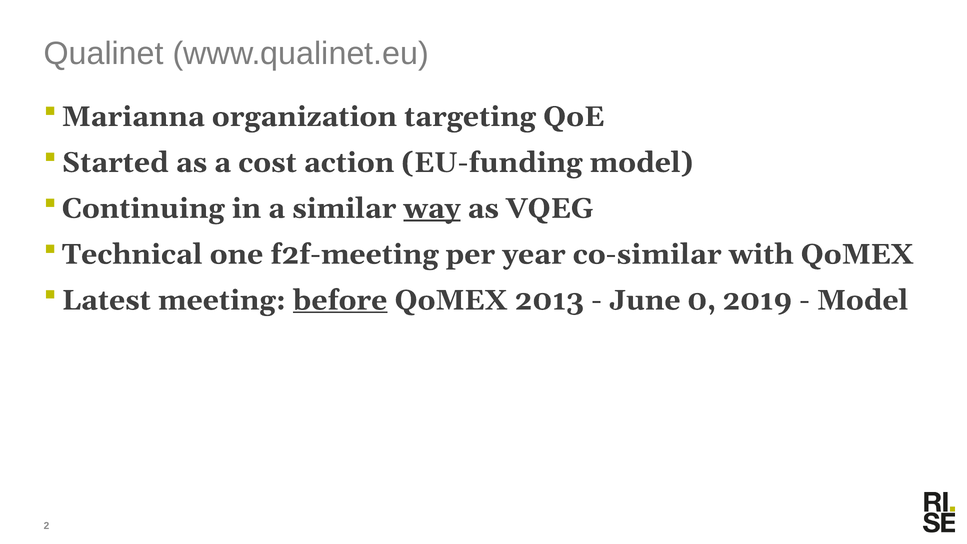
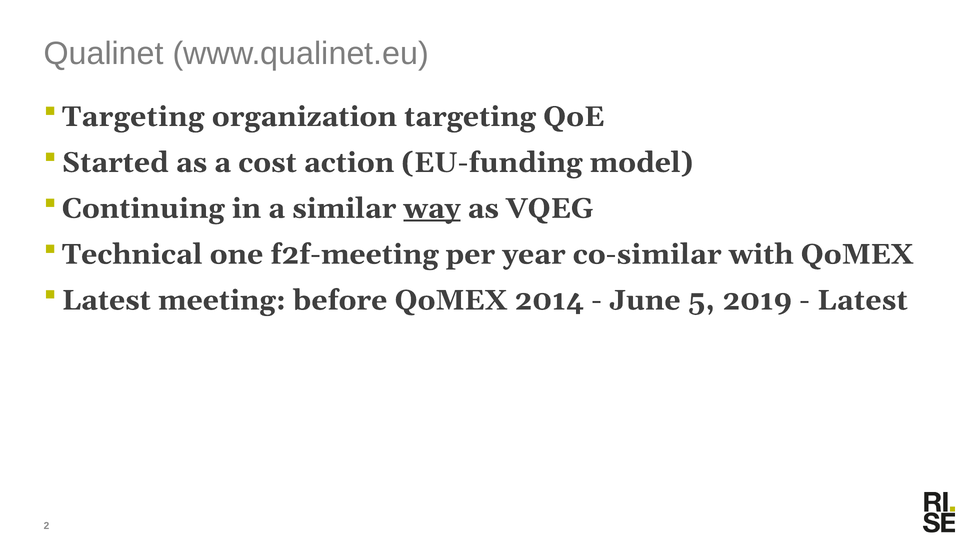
Marianna: Marianna -> Targeting (133, 117)
before underline: present -> none (340, 300)
2013: 2013 -> 2014 (549, 300)
0: 0 -> 5 (701, 300)
Model: Model -> Latest (862, 300)
